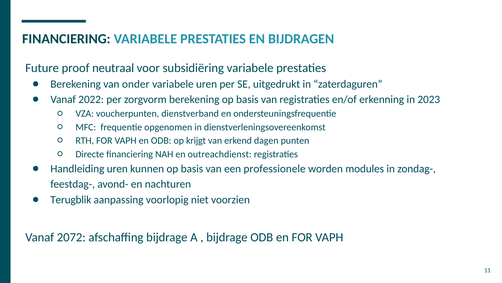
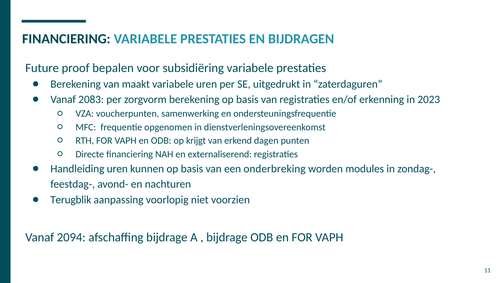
neutraal: neutraal -> bepalen (113, 68)
onder: onder -> maakt (136, 84)
2022: 2022 -> 2083 (91, 99)
dienstverband: dienstverband -> samenwerking (190, 113)
outreachdienst: outreachdienst -> externaliserend (220, 154)
professionele: professionele -> onderbreking (275, 169)
2072: 2072 -> 2094 (71, 237)
